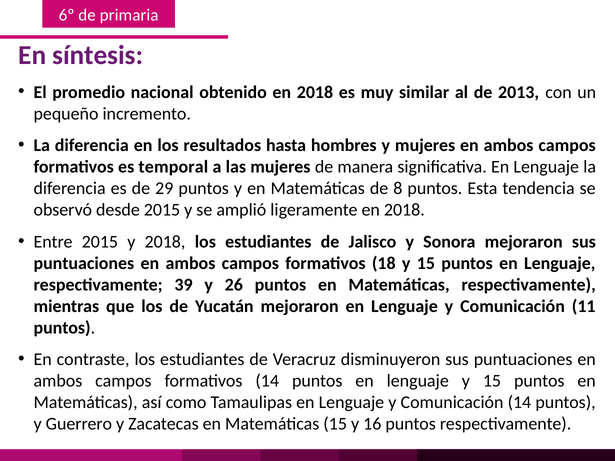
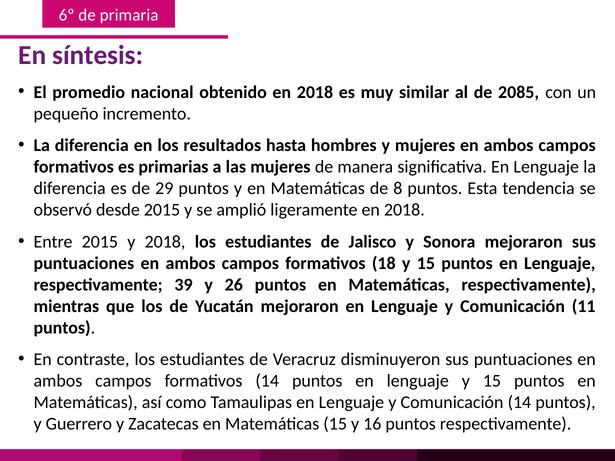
2013: 2013 -> 2085 (519, 92)
temporal: temporal -> primarias (173, 167)
